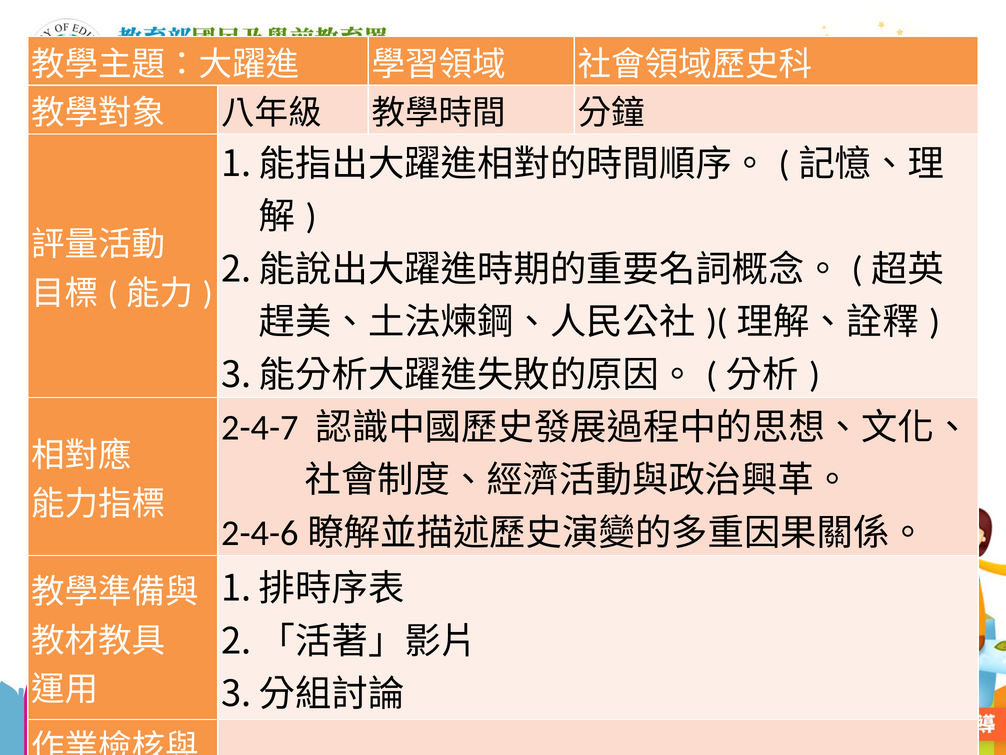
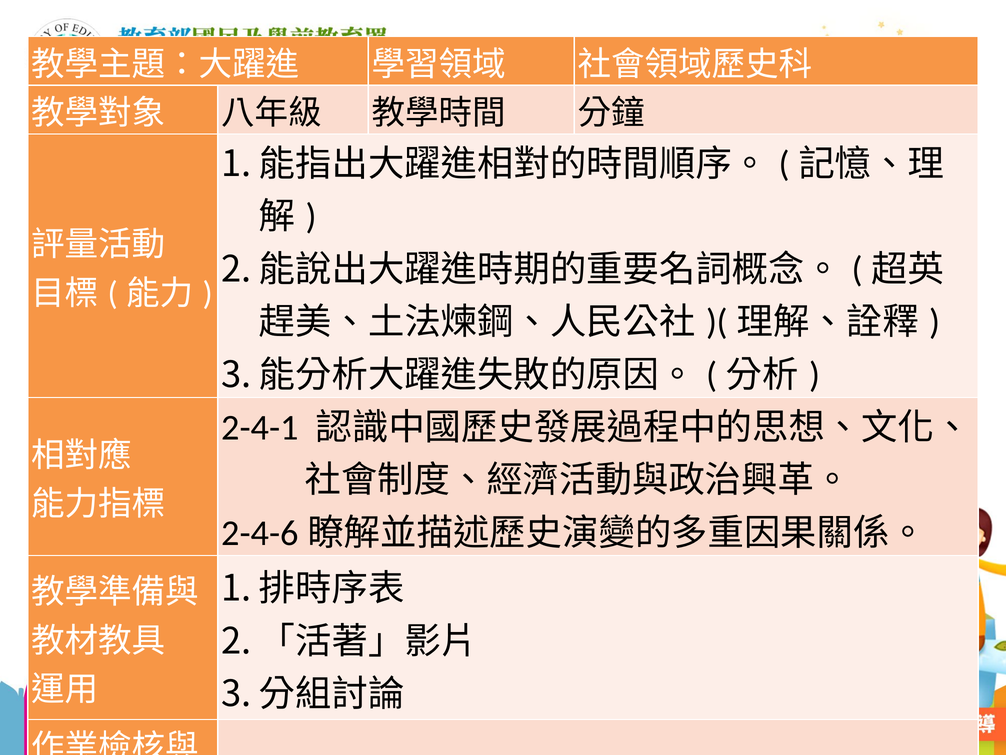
2-4-7: 2-4-7 -> 2-4-1 (260, 427)
